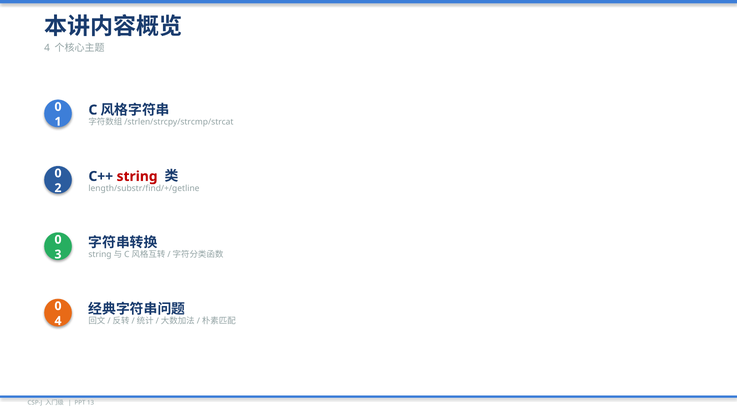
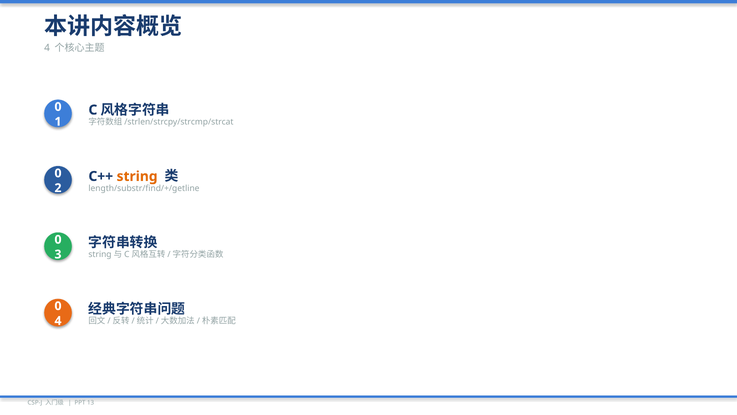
string colour: red -> orange (137, 176)
